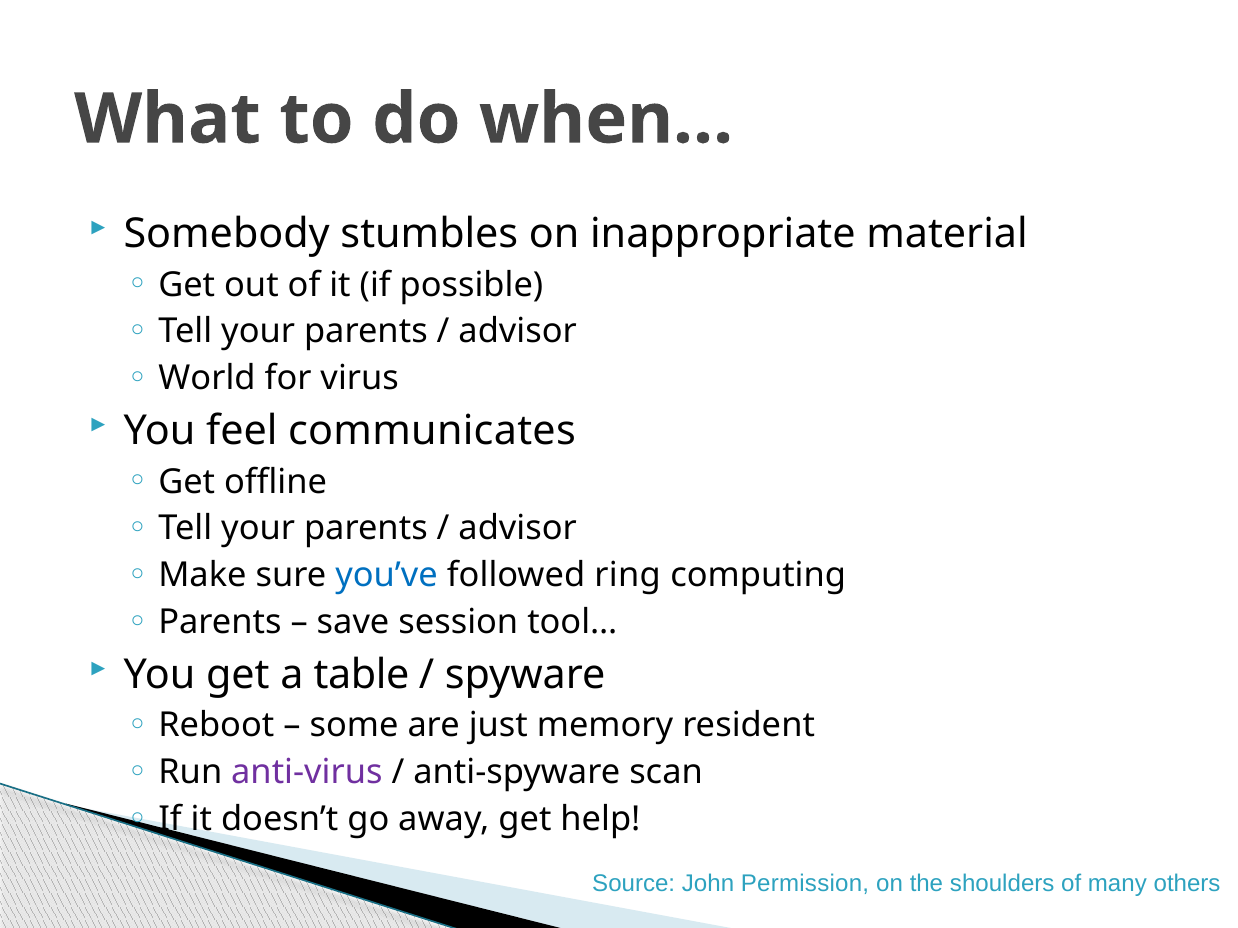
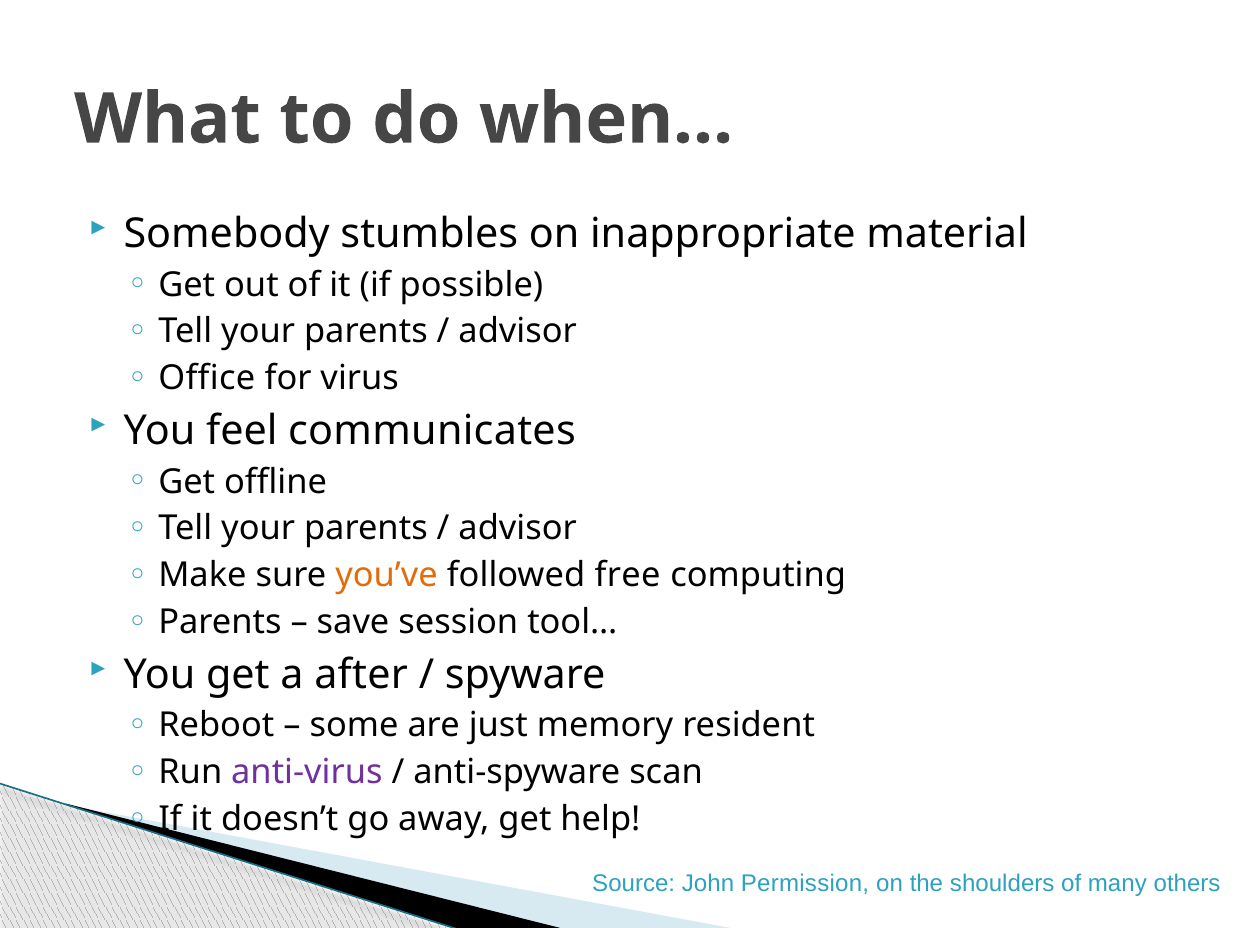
World: World -> Office (207, 379)
you’ve colour: blue -> orange (387, 576)
ring: ring -> free (628, 576)
table: table -> after (361, 675)
